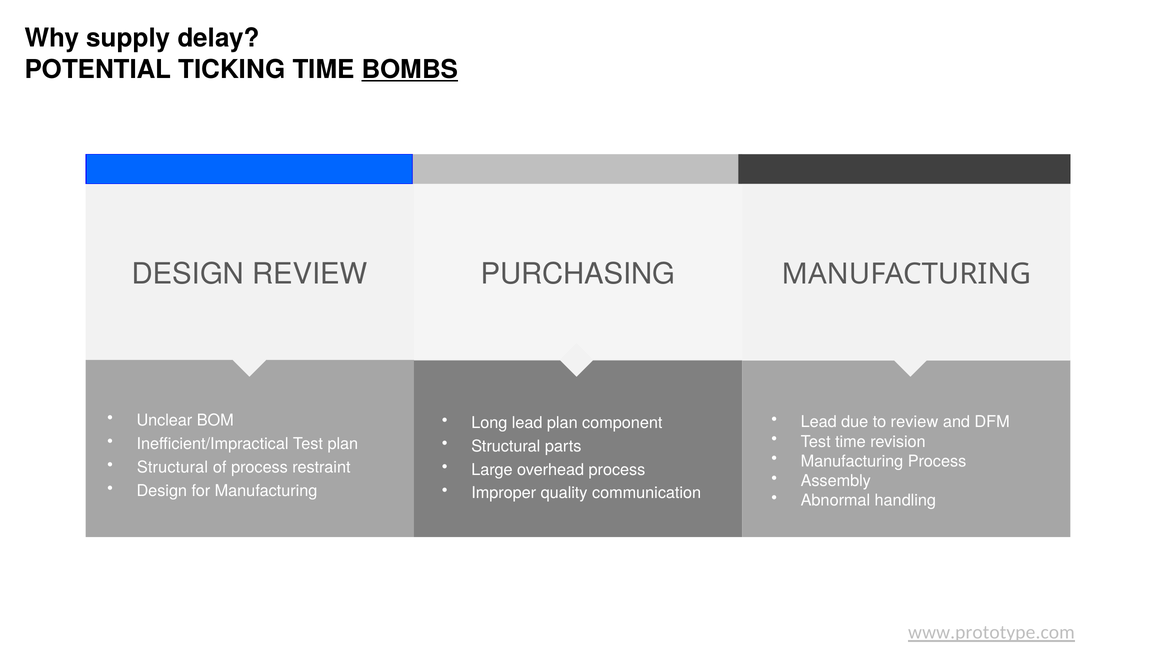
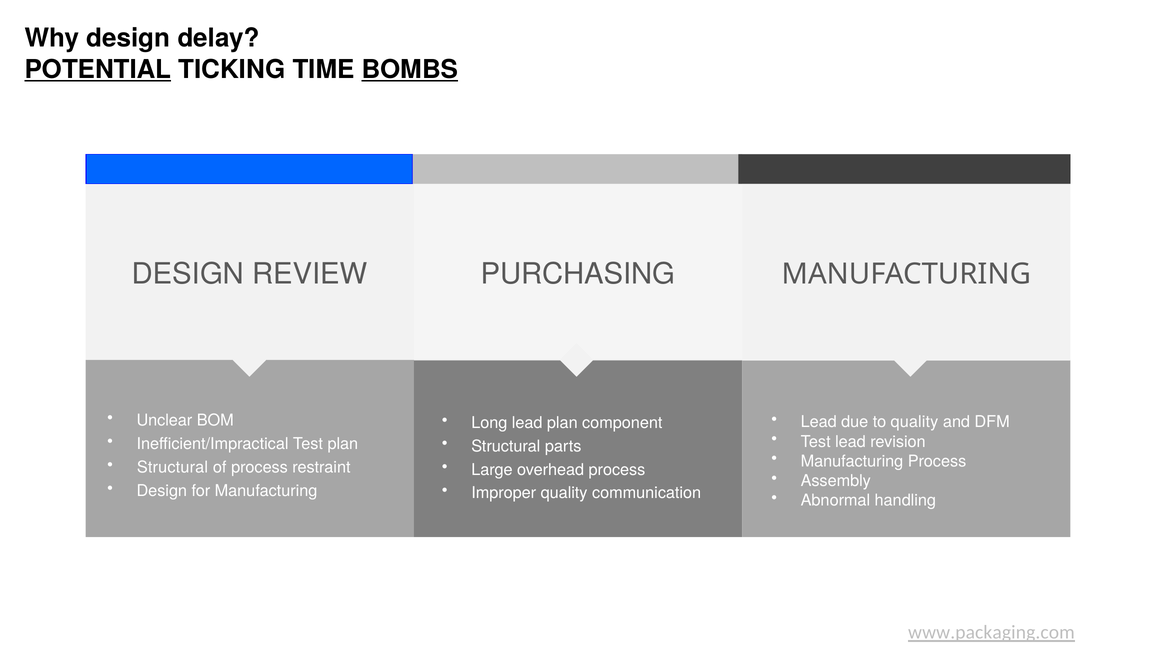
Why supply: supply -> design (128, 38)
POTENTIAL underline: none -> present (98, 69)
to review: review -> quality (914, 422)
Test time: time -> lead (850, 442)
www.prototype.com: www.prototype.com -> www.packaging.com (991, 632)
